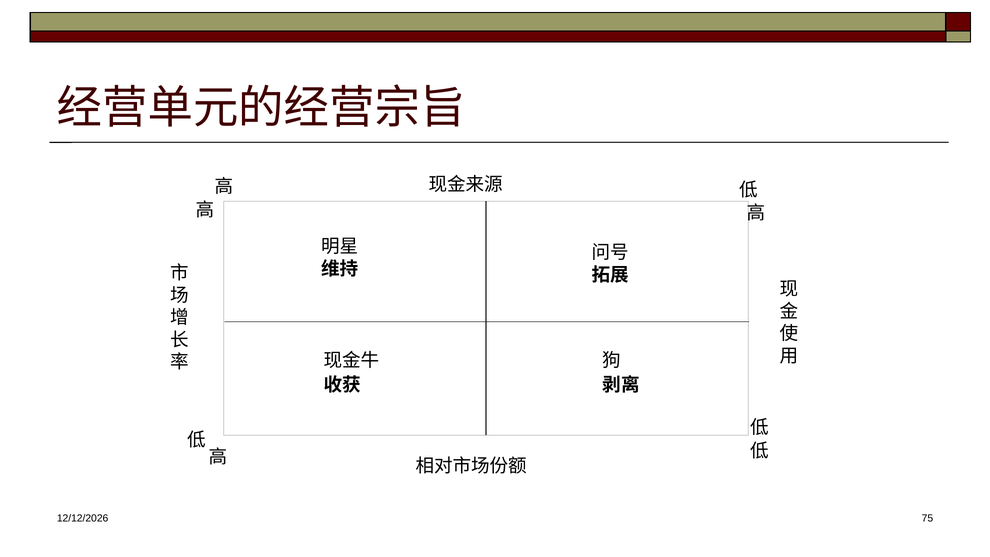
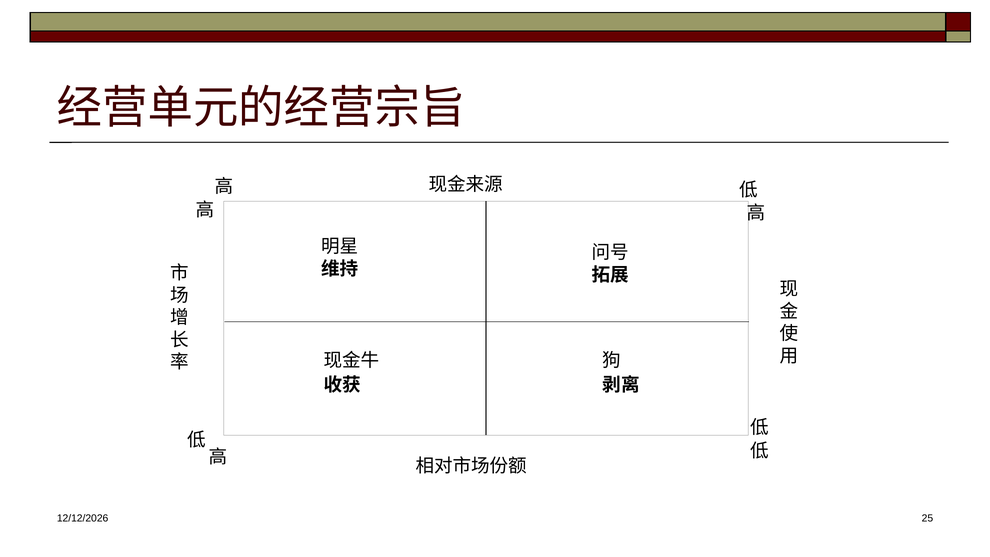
75: 75 -> 25 (927, 518)
